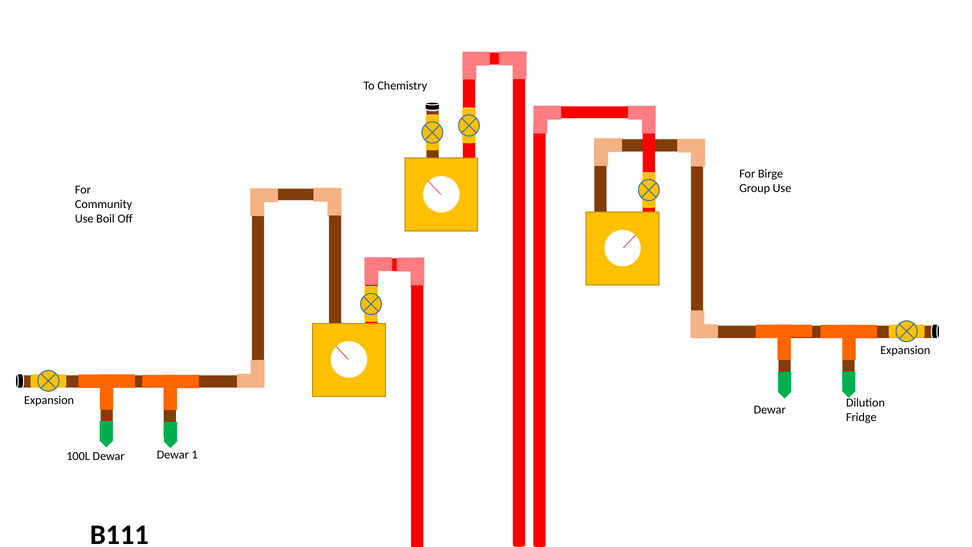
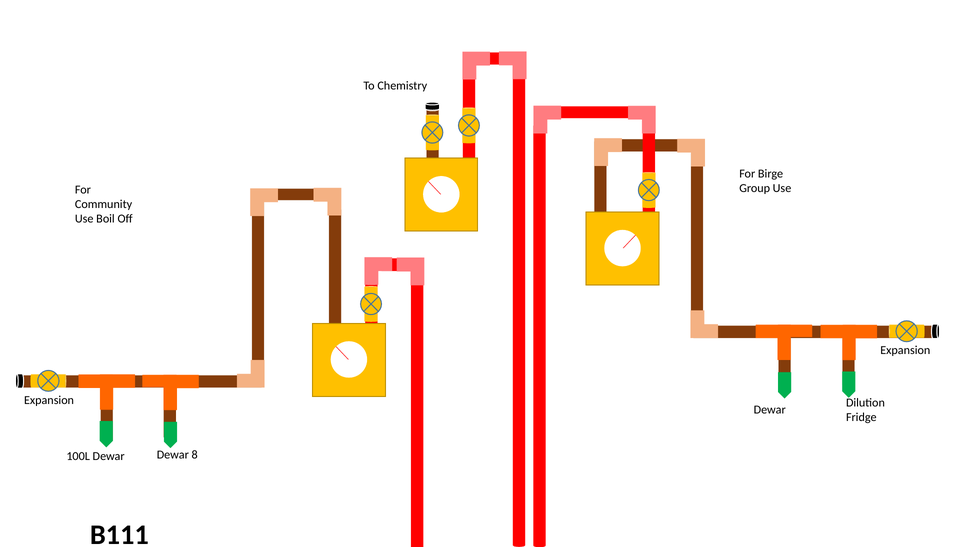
Dewar 1: 1 -> 8 (195, 454)
